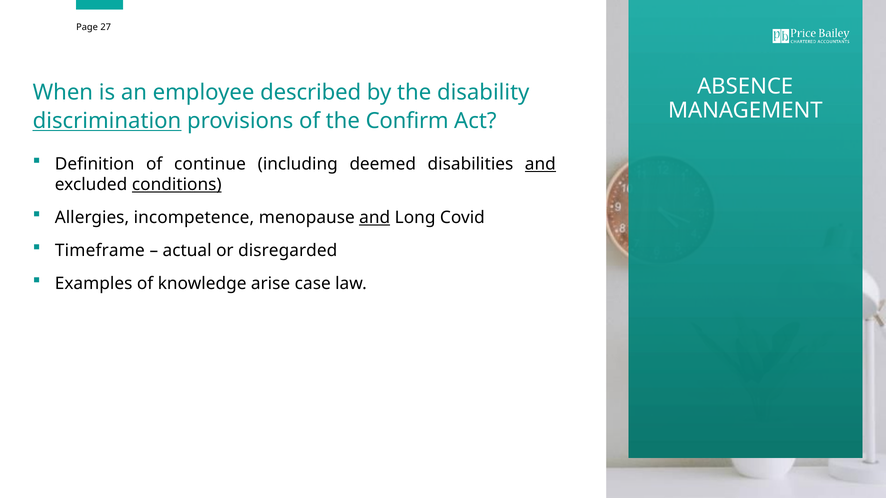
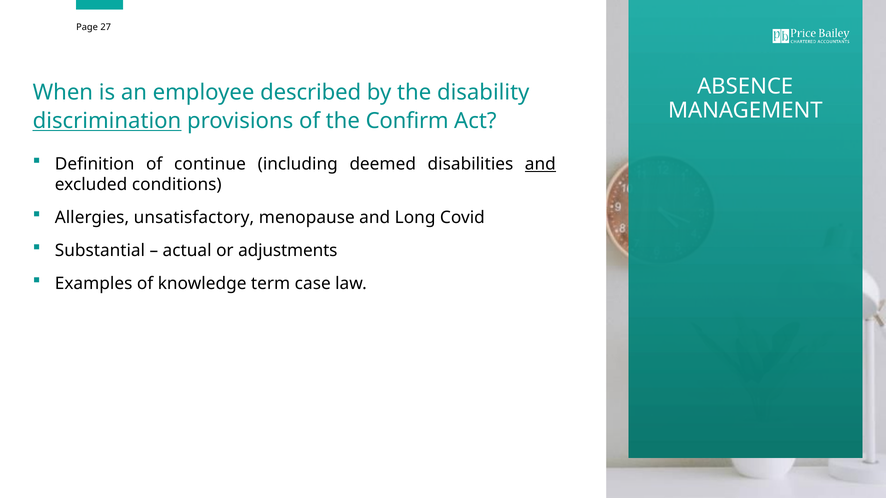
conditions underline: present -> none (177, 185)
incompetence: incompetence -> unsatisfactory (194, 218)
and underline: present -> none (375, 218)
Timeframe: Timeframe -> Substantial (100, 251)
disregarded: disregarded -> adjustments (288, 251)
arise: arise -> term (271, 284)
